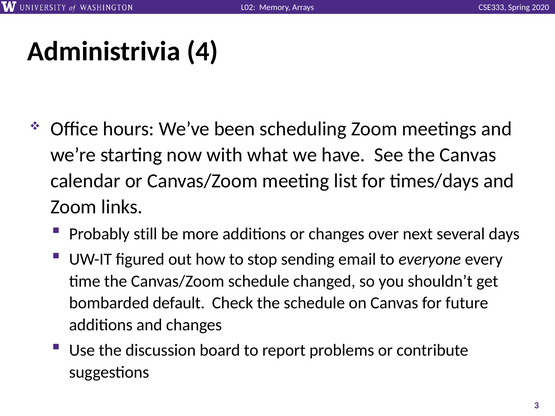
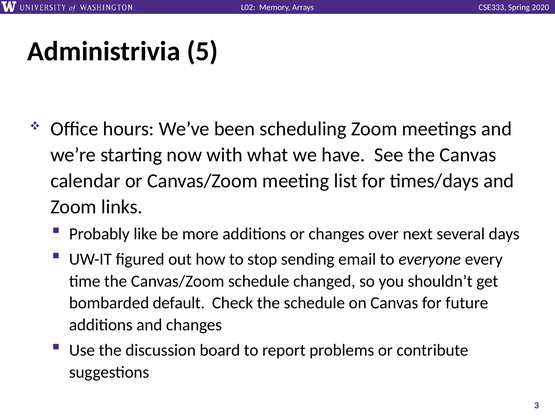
4: 4 -> 5 (202, 51)
still: still -> like (145, 234)
